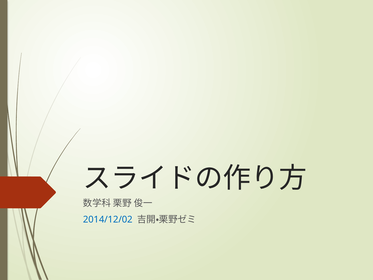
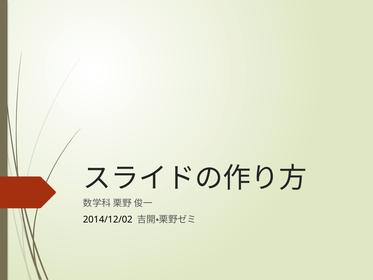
2014/12/02 colour: blue -> black (108, 219)
